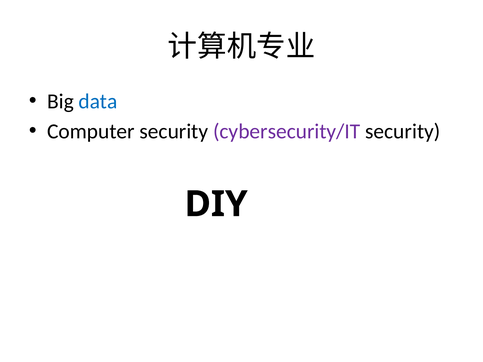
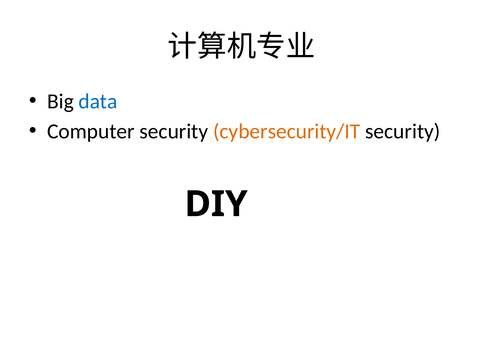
cybersecurity/IT colour: purple -> orange (287, 131)
